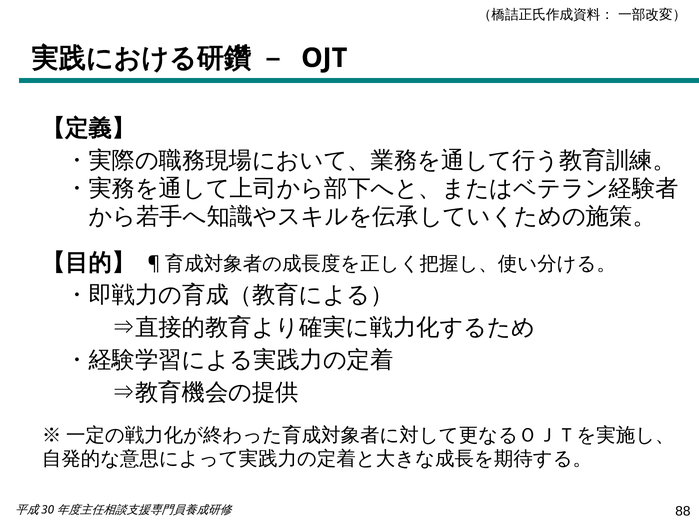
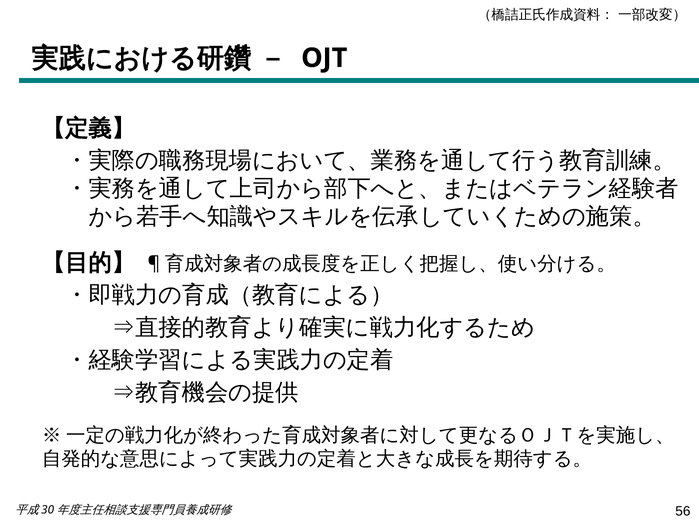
88: 88 -> 56 (683, 511)
